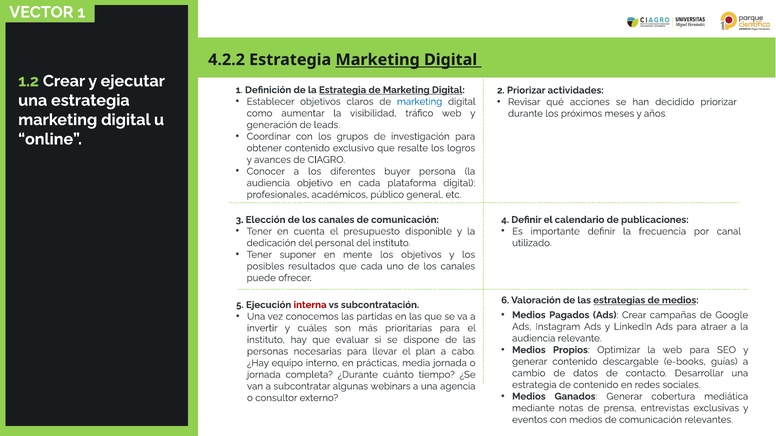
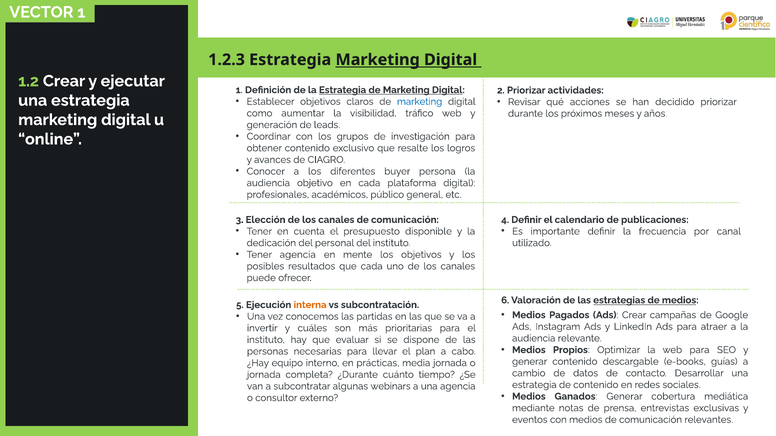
4.2.2: 4.2.2 -> 1.2.3 (227, 60)
Tener suponer: suponer -> agencia (298, 255)
interna colour: red -> orange (310, 305)
